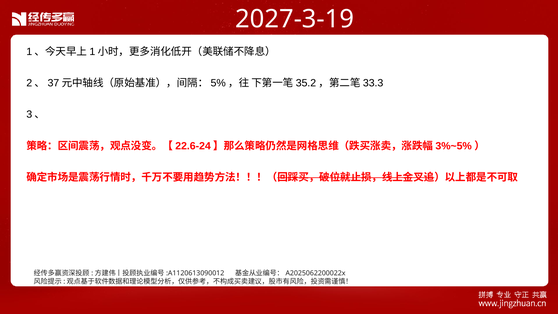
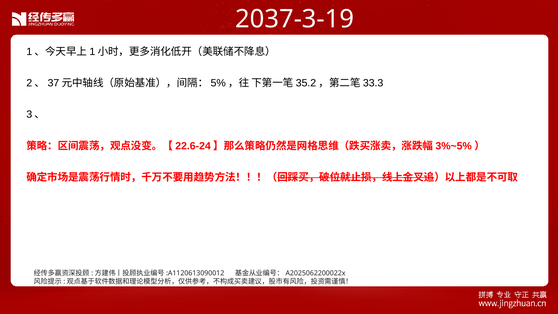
2027-3-19: 2027-3-19 -> 2037-3-19 (295, 19)
